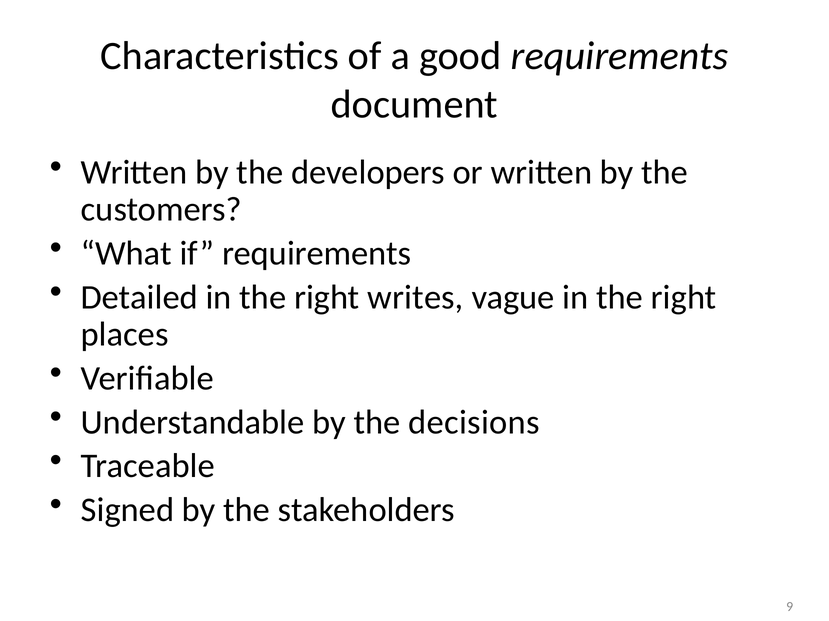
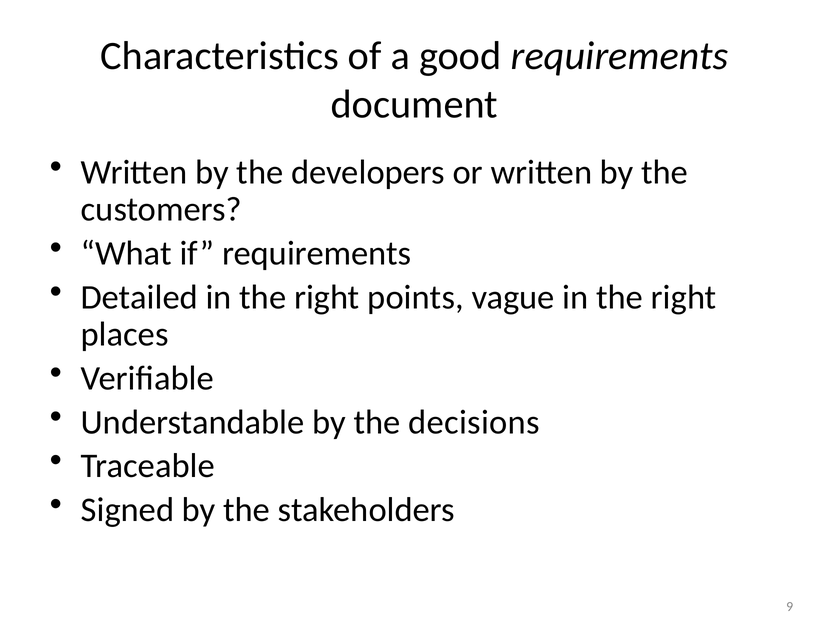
writes: writes -> points (416, 298)
